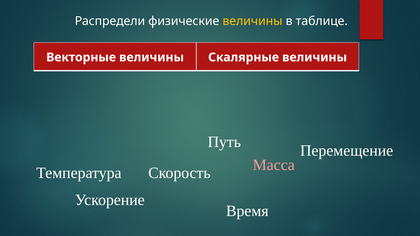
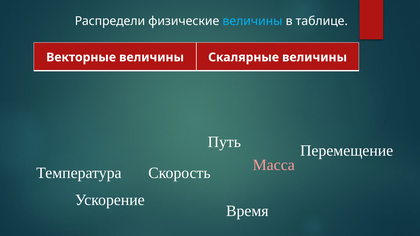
величины colour: yellow -> light blue (252, 21)
